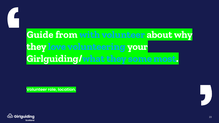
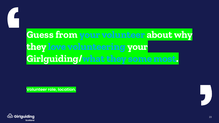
Guide: Guide -> Guess (40, 35)
from with: with -> your (90, 35)
